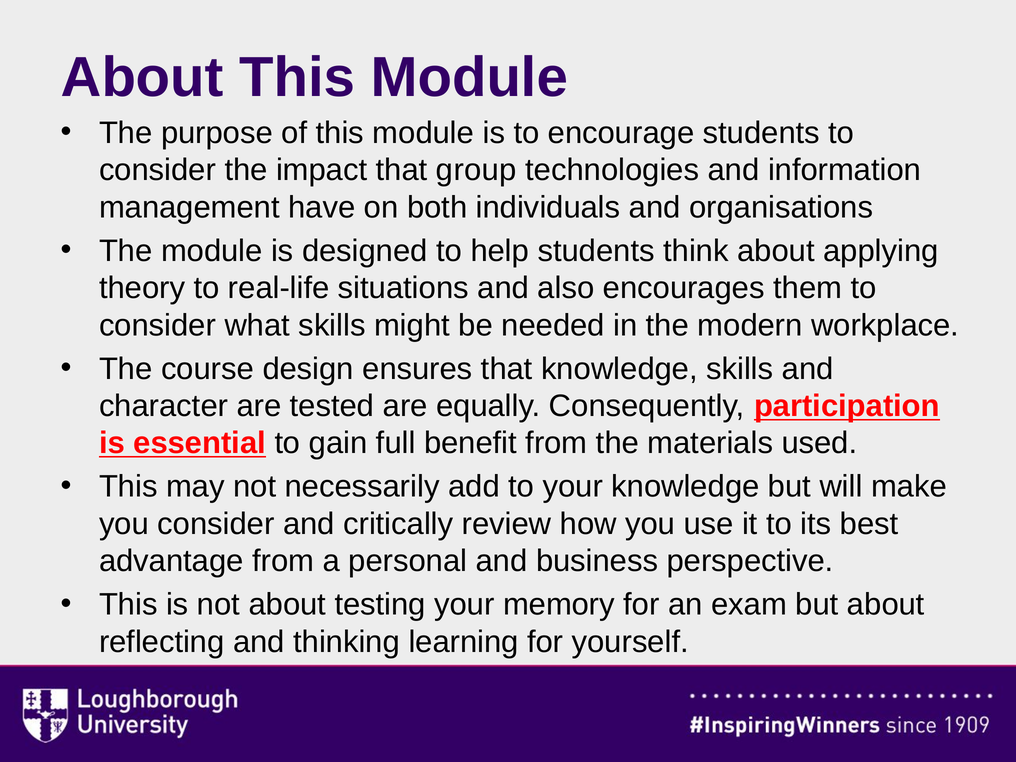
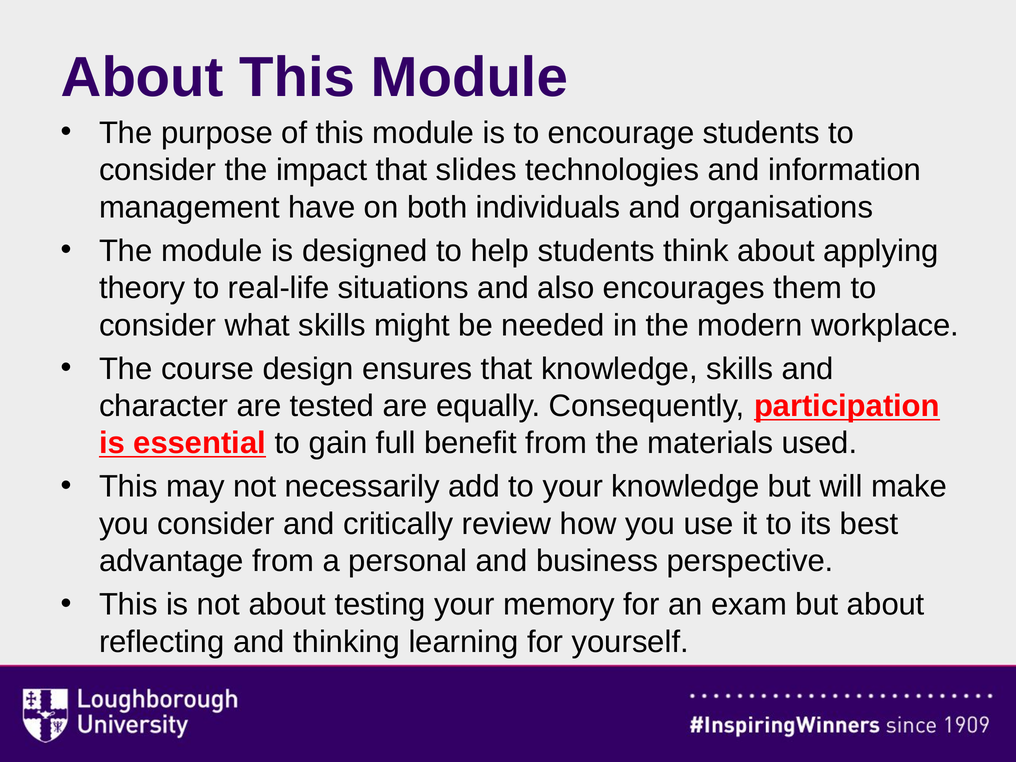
group: group -> slides (476, 170)
